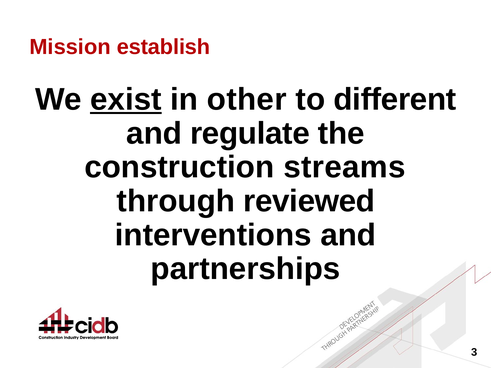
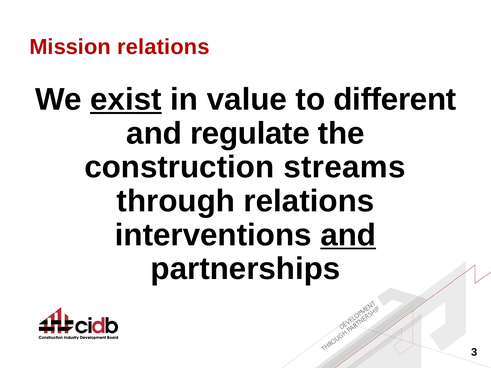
Mission establish: establish -> relations (163, 47)
other: other -> value (247, 100)
through reviewed: reviewed -> relations (309, 201)
and underline: none -> present (348, 235)
